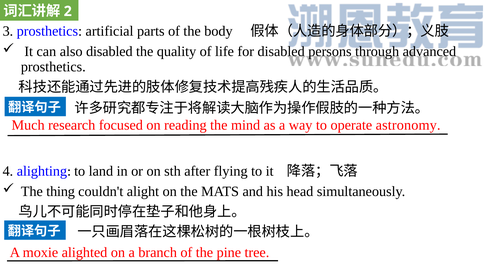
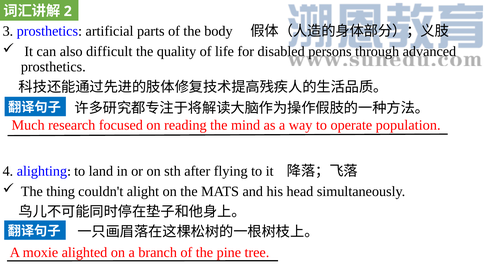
also disabled: disabled -> difficult (109, 51)
astronomy: astronomy -> population (408, 125)
